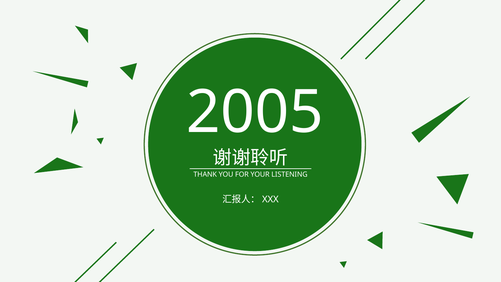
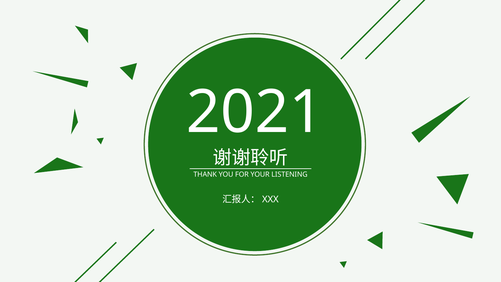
2005: 2005 -> 2021 (255, 112)
